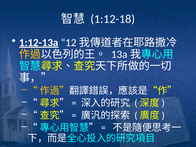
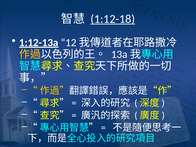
1:12-18 underline: none -> present (113, 19)
